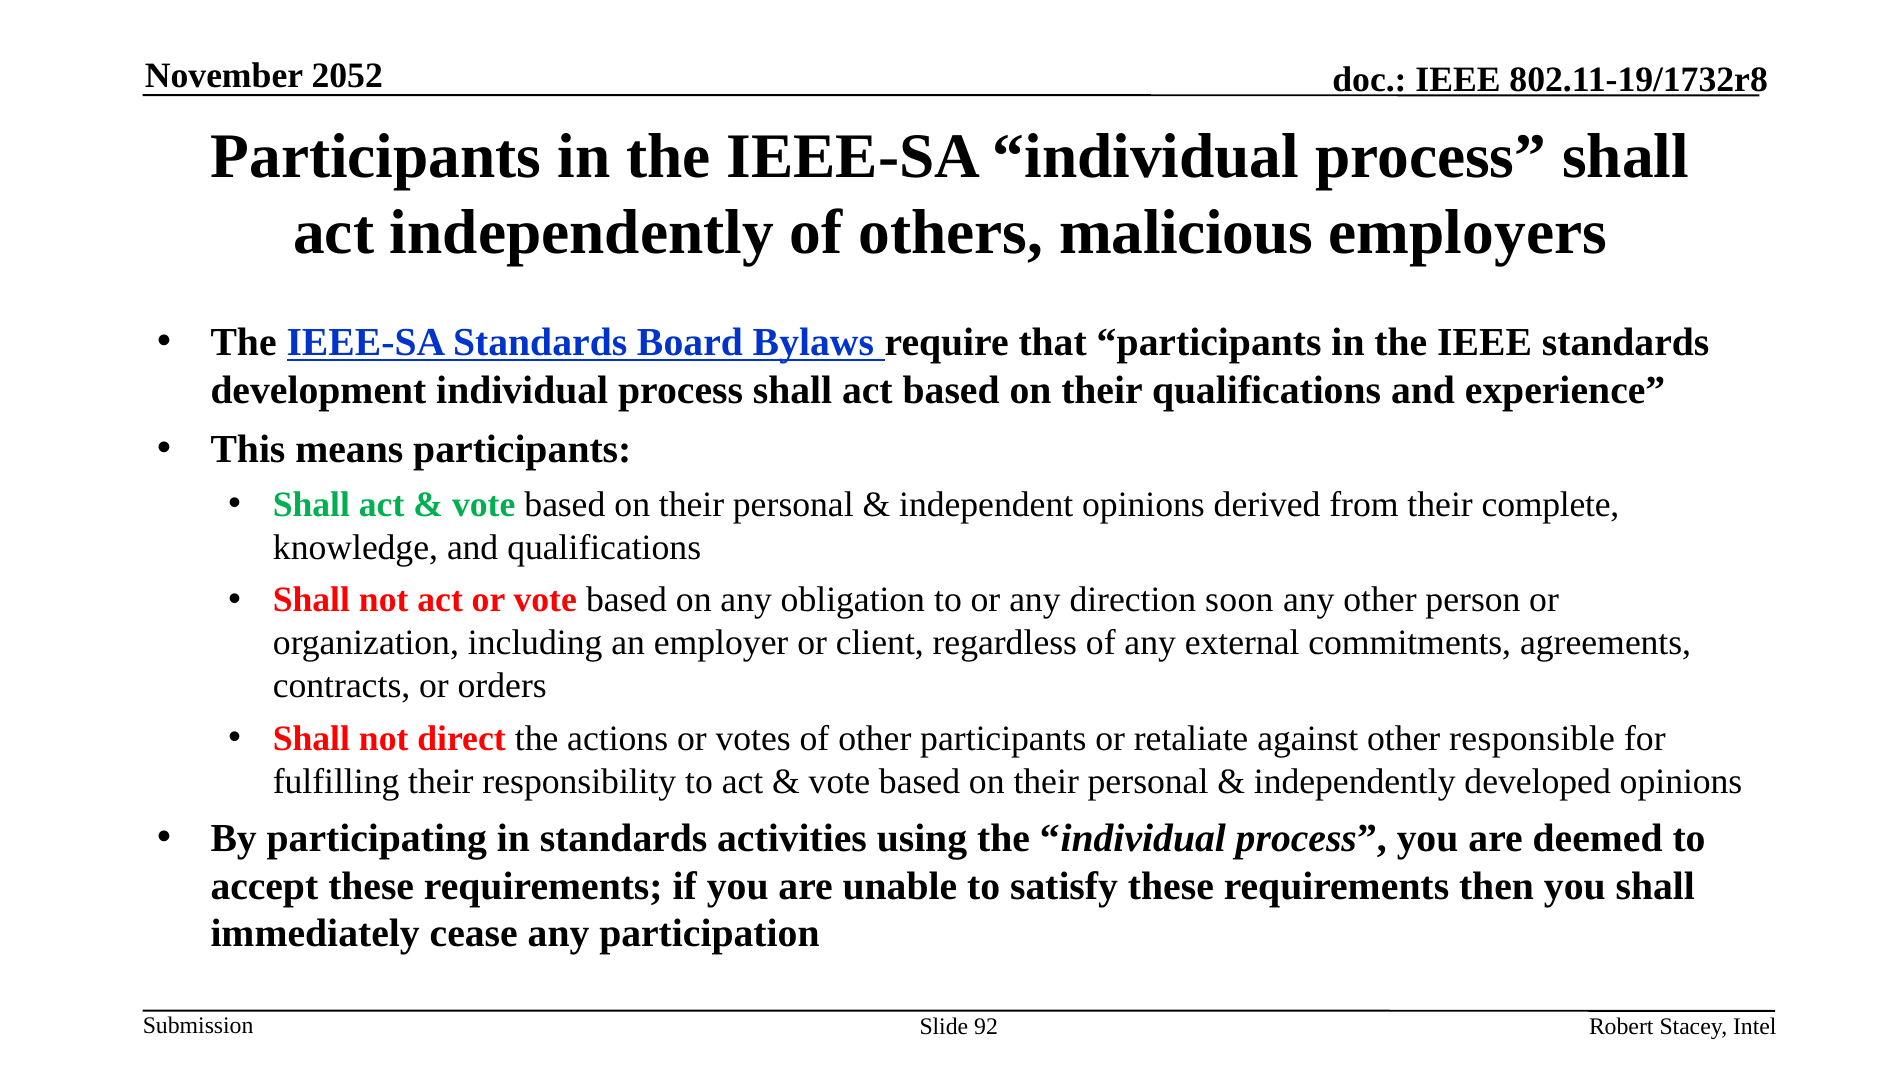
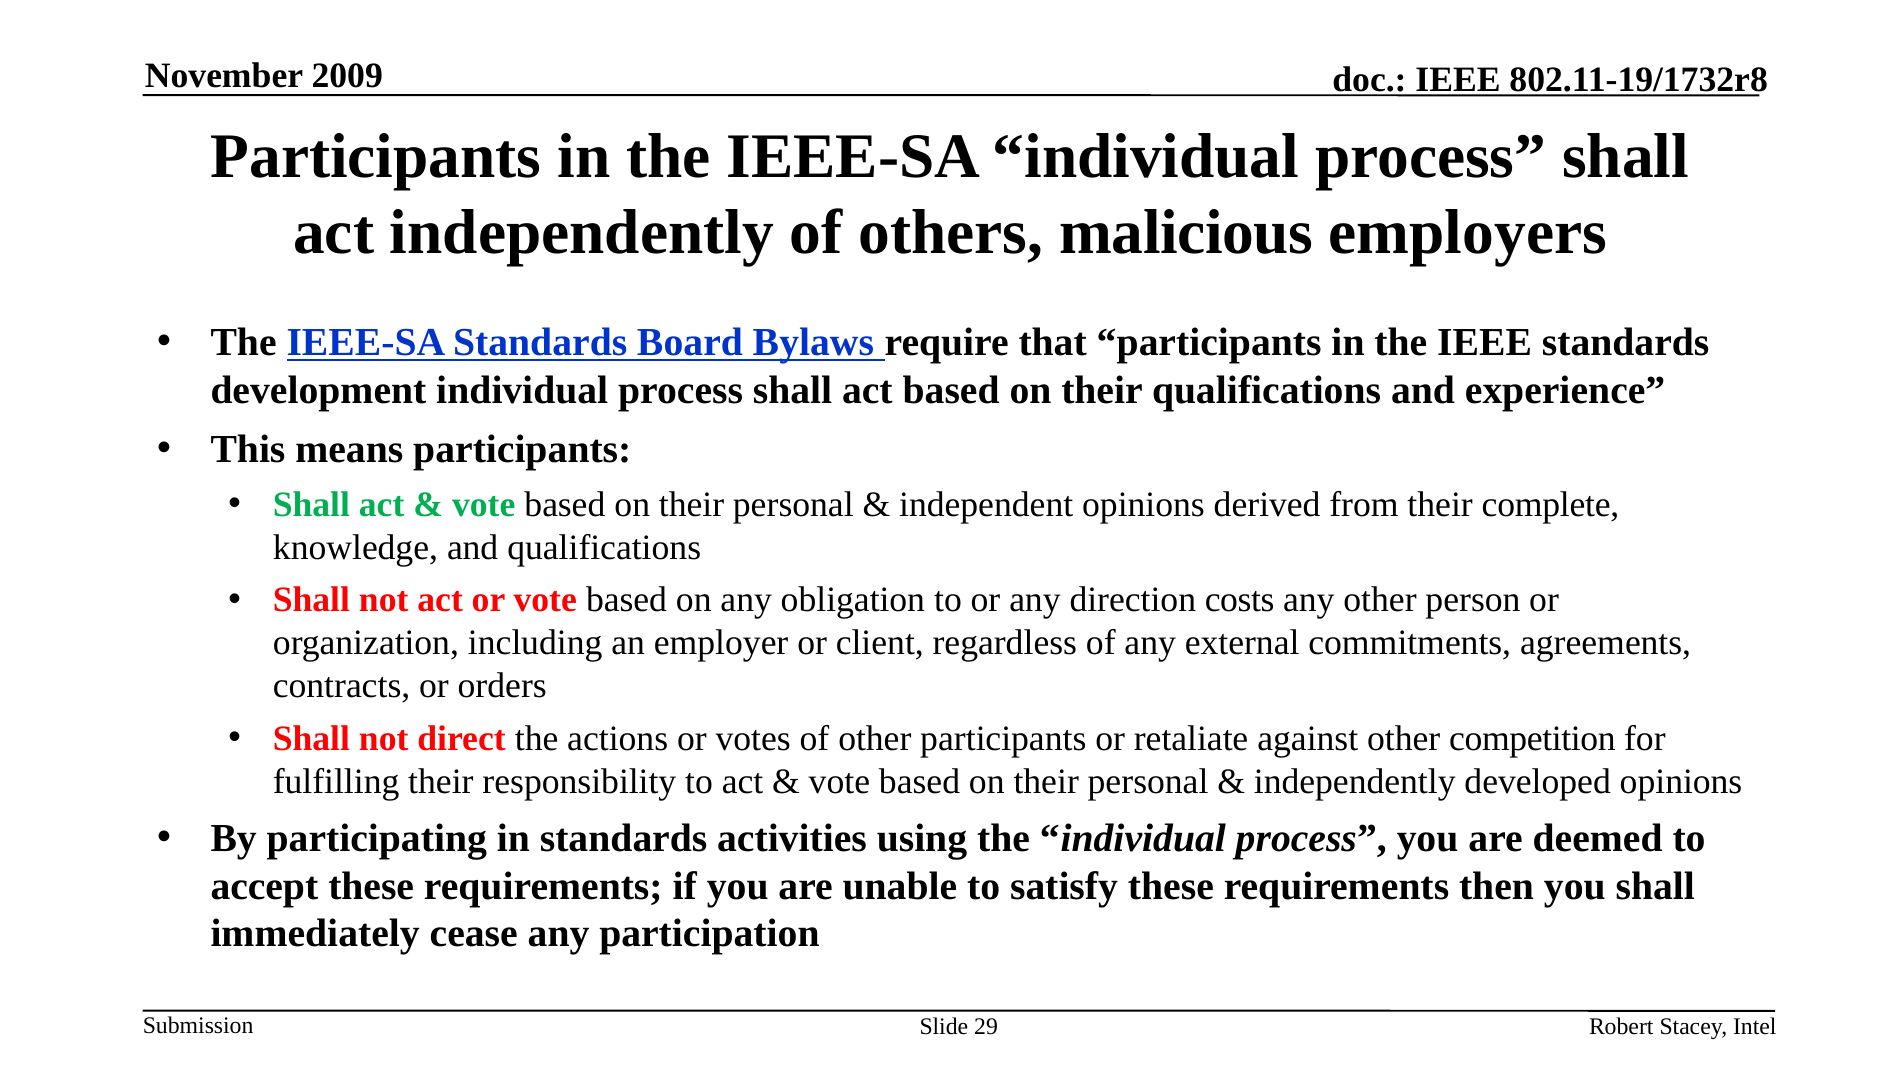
2052: 2052 -> 2009 (347, 76)
soon: soon -> costs (1240, 600)
responsible: responsible -> competition (1532, 738)
92: 92 -> 29 (986, 1026)
